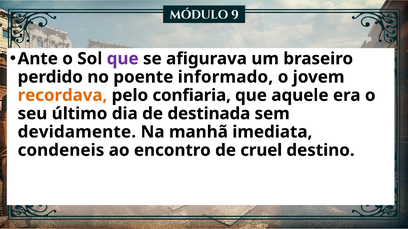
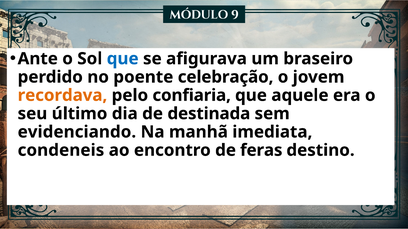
que colour: purple -> blue (123, 59)
informado: informado -> celebração (226, 77)
devidamente: devidamente -> evidenciando (77, 132)
cruel: cruel -> feras (261, 151)
